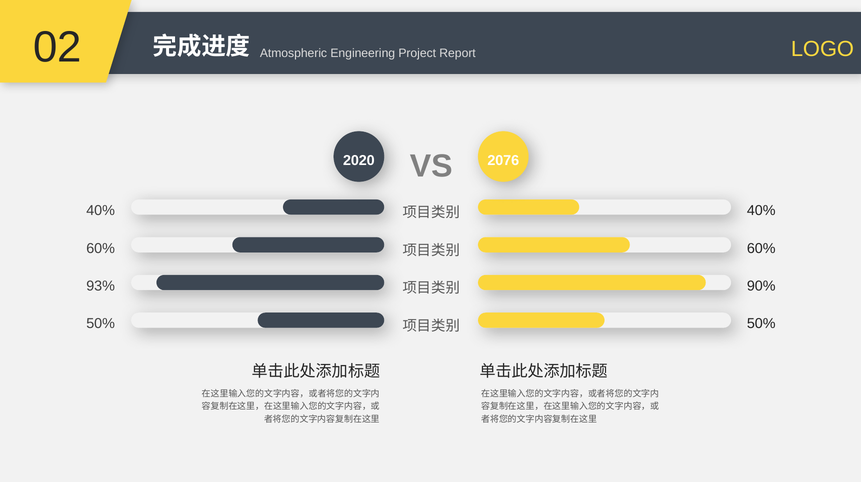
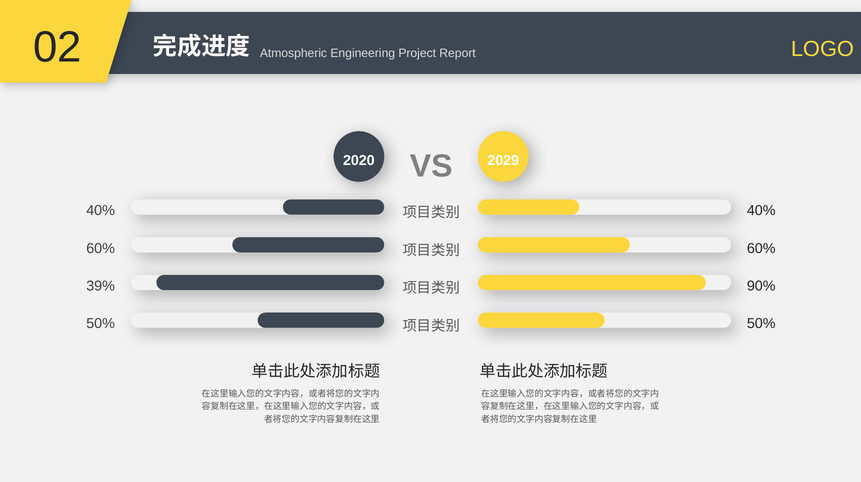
2076: 2076 -> 2029 (503, 160)
93%: 93% -> 39% (101, 286)
